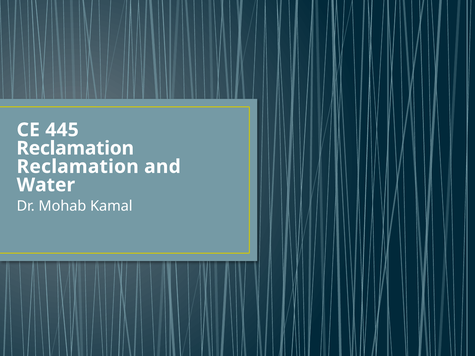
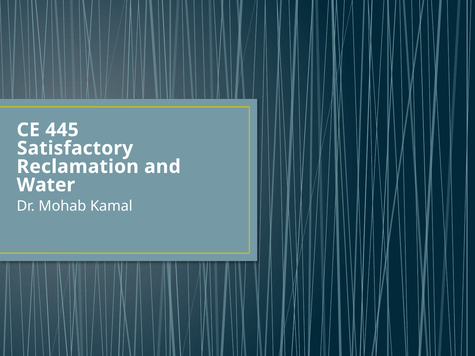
Reclamation: Reclamation -> Satisfactory (75, 148)
